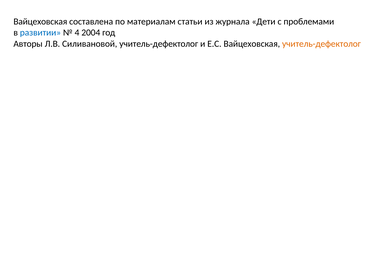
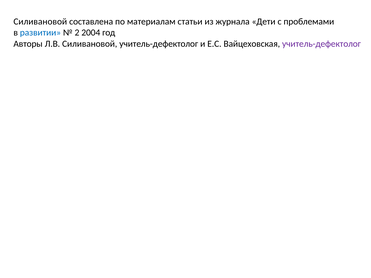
Вайцеховская: Вайцеховская -> Силивановой (40, 22)
4: 4 -> 2 (77, 33)
учитель-дефектолог colour: orange -> purple (322, 44)
